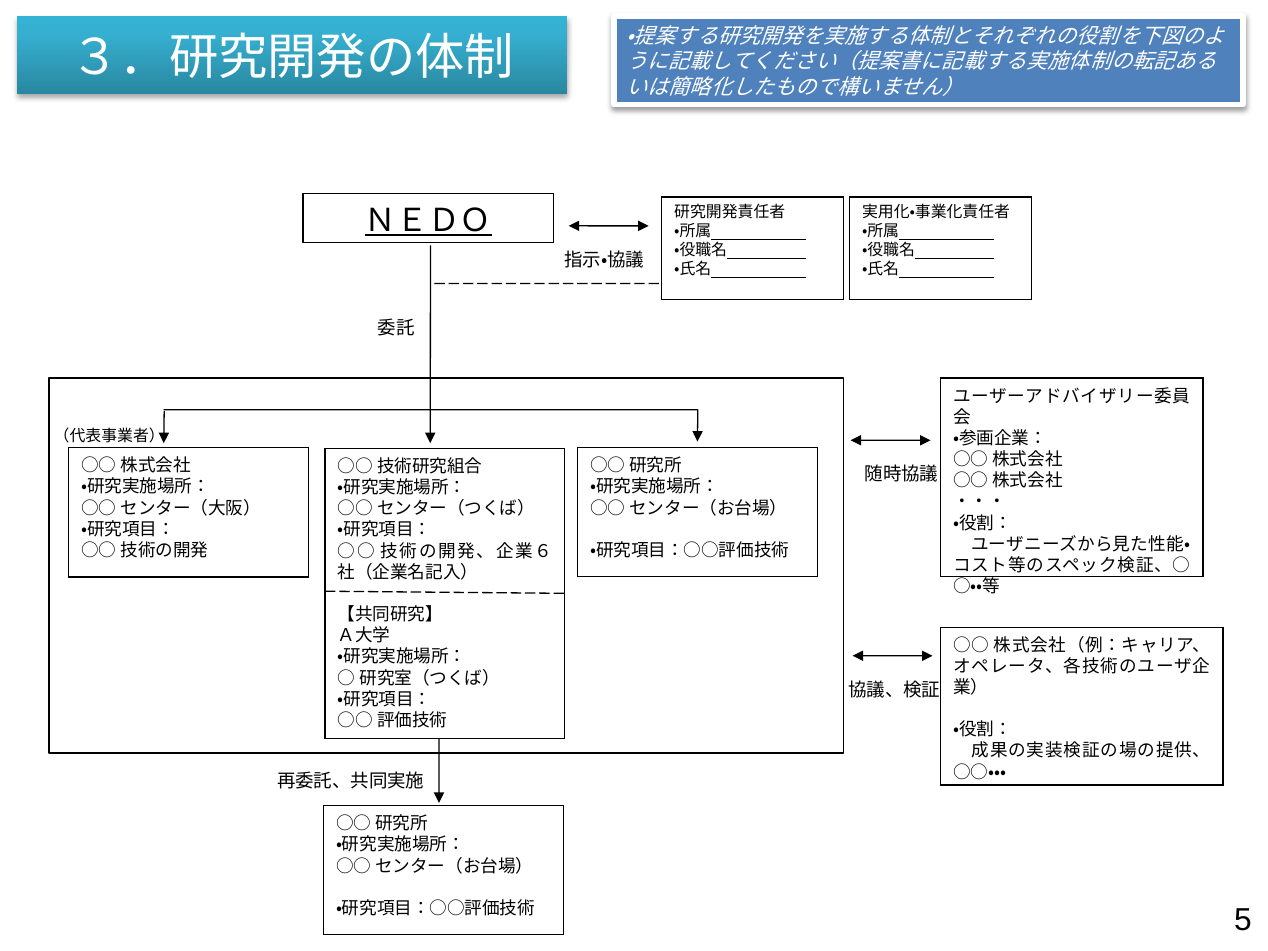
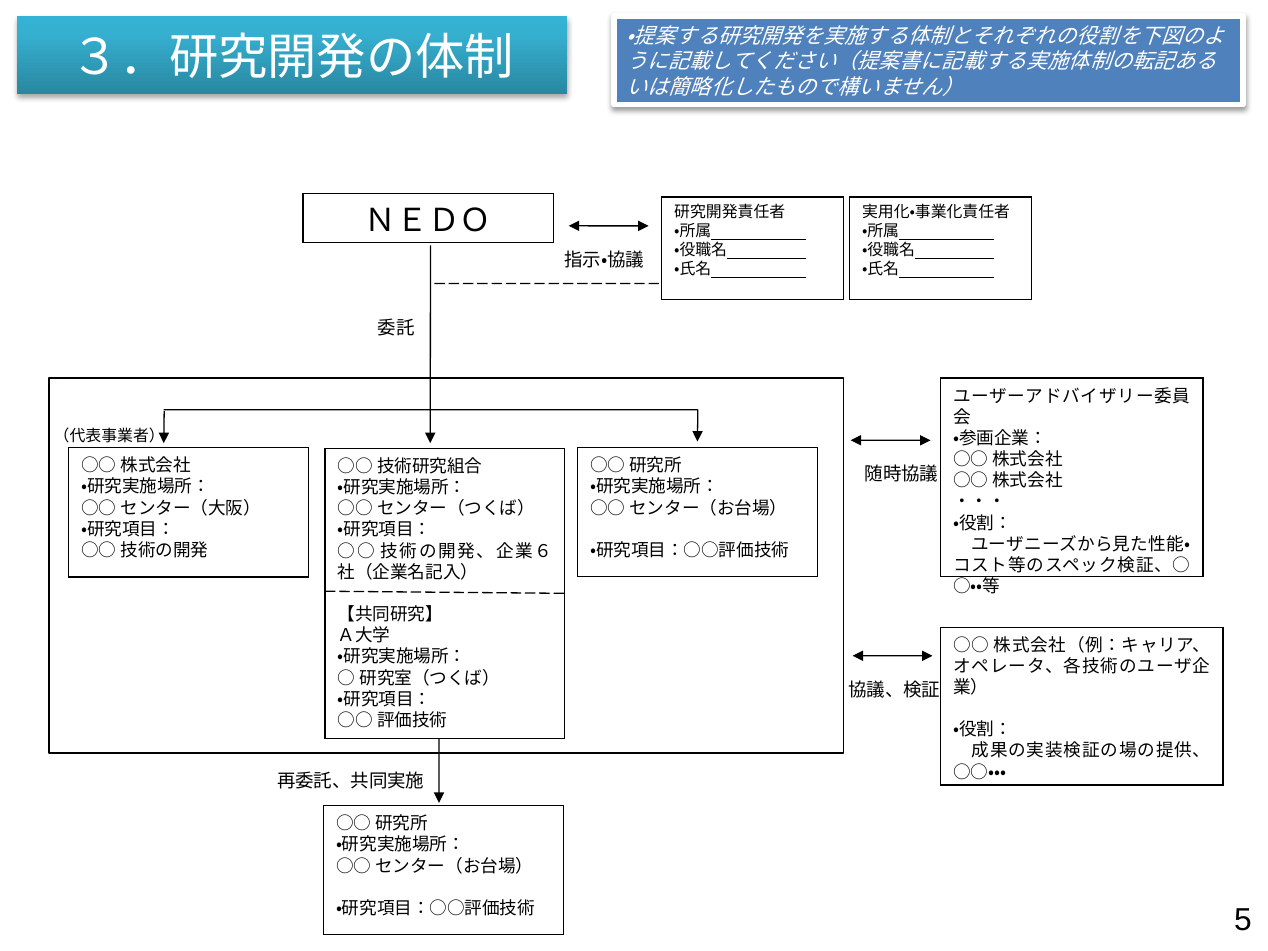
ＮＥＤＯ underline: present -> none (428, 221)
